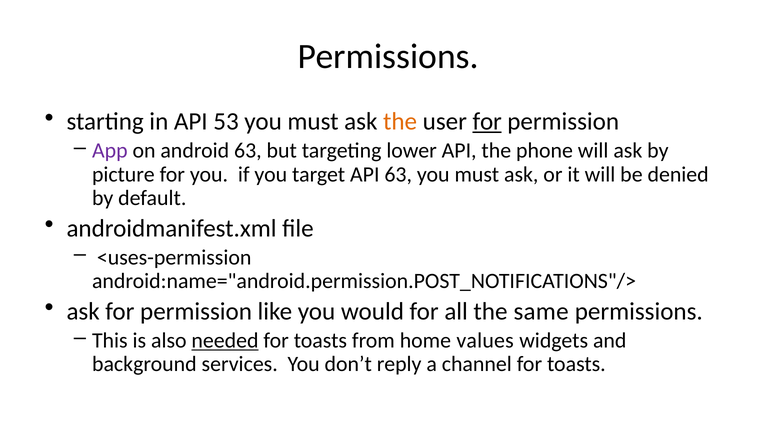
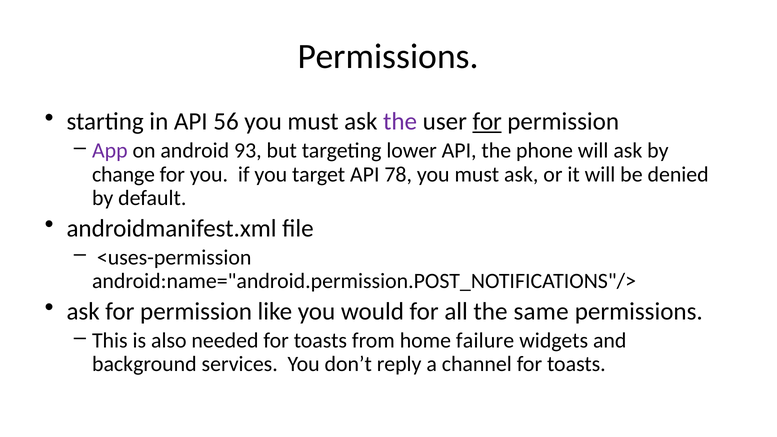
53: 53 -> 56 (226, 122)
the colour: orange -> purple (400, 122)
android 63: 63 -> 93 (248, 151)
picture: picture -> change (123, 174)
API 63: 63 -> 78 (398, 174)
needed underline: present -> none (225, 341)
values: values -> failure (485, 341)
